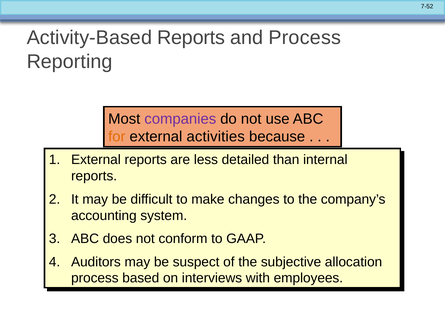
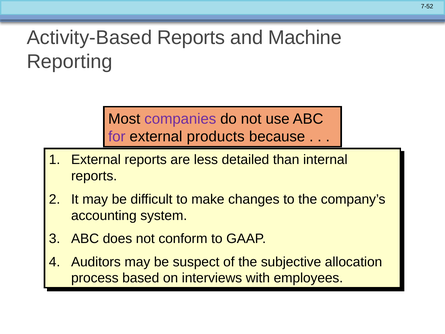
and Process: Process -> Machine (305, 38)
for colour: orange -> purple (117, 137)
activities: activities -> products (216, 137)
